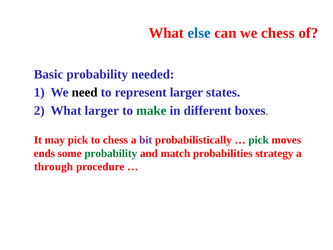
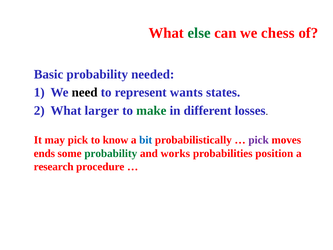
else colour: blue -> green (199, 33)
represent larger: larger -> wants (186, 92)
boxes: boxes -> losses (250, 110)
to chess: chess -> know (116, 140)
bit colour: purple -> blue (146, 140)
pick colour: green -> purple (259, 140)
match: match -> works (175, 153)
strategy: strategy -> position (274, 153)
through: through -> research (54, 167)
